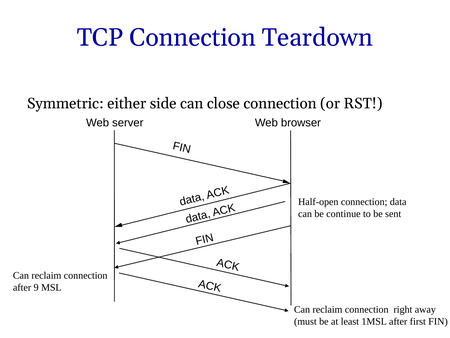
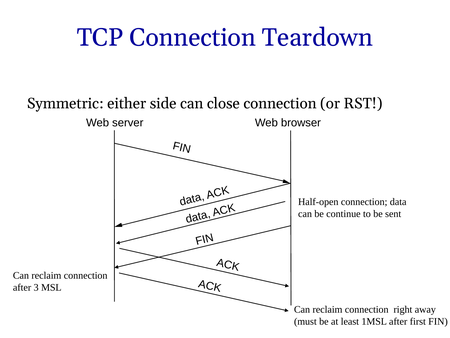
9: 9 -> 3 (36, 287)
